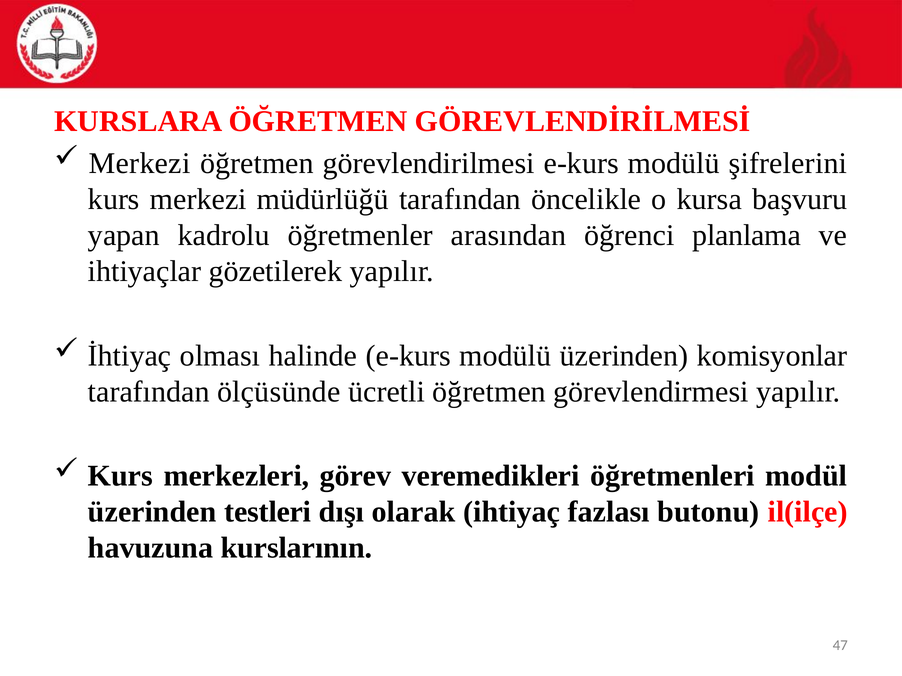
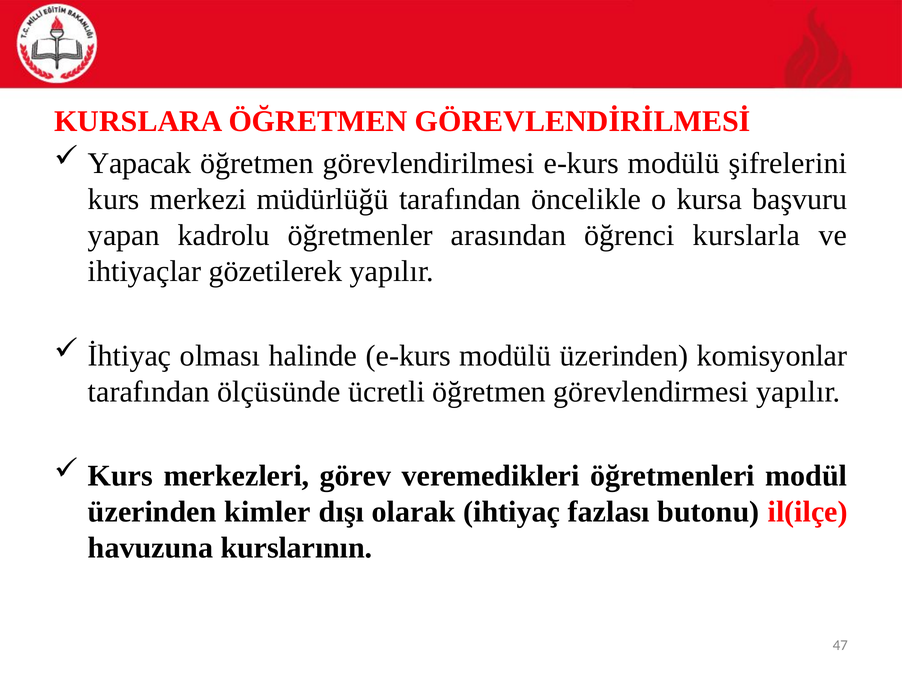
Merkezi: Merkezi -> Yapacak (140, 163)
planlama: planlama -> kurslarla (746, 236)
testleri: testleri -> kimler (268, 512)
